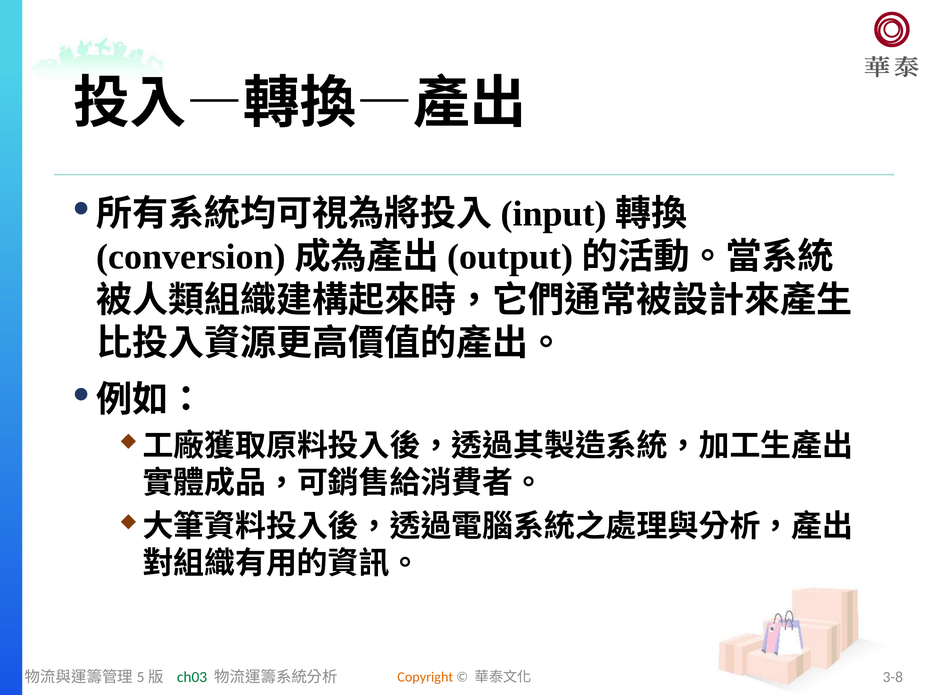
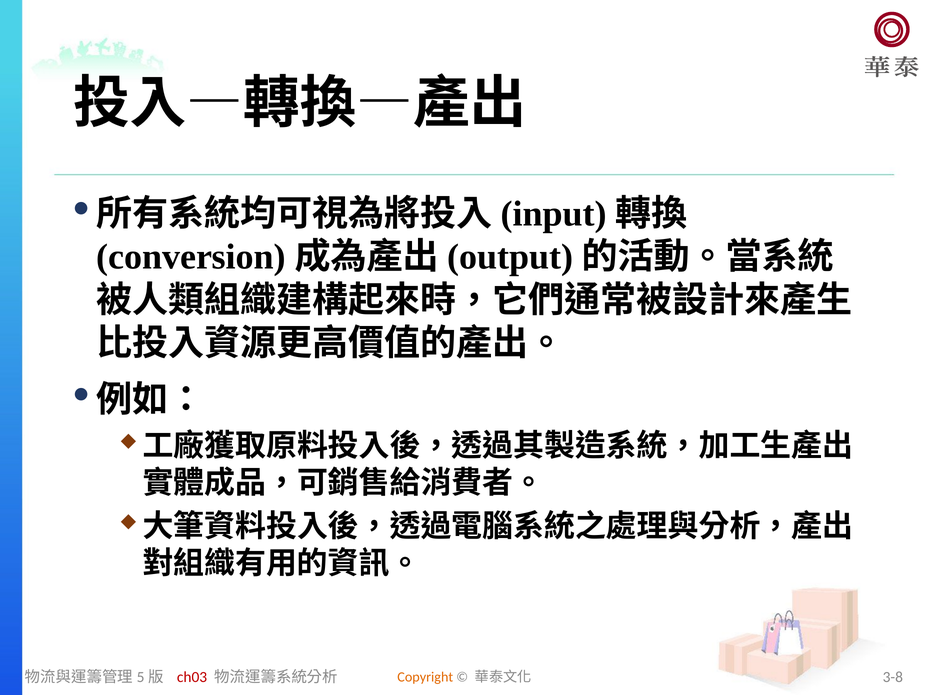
ch03 colour: green -> red (192, 677)
